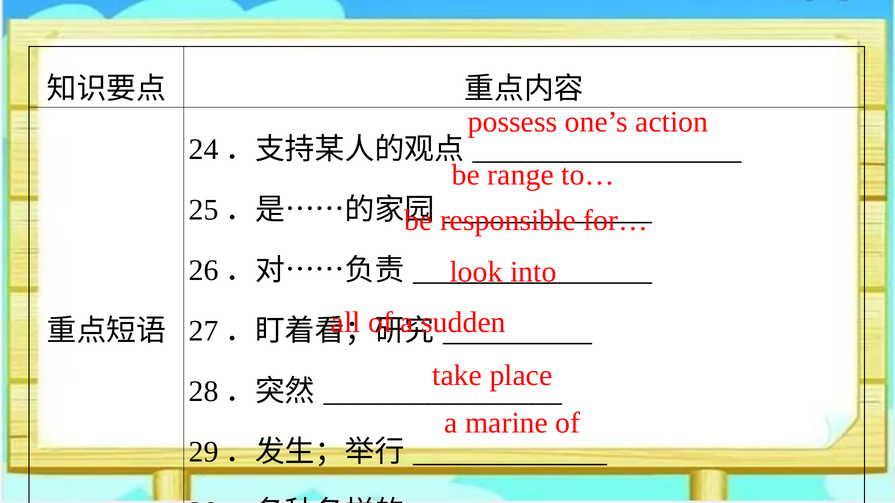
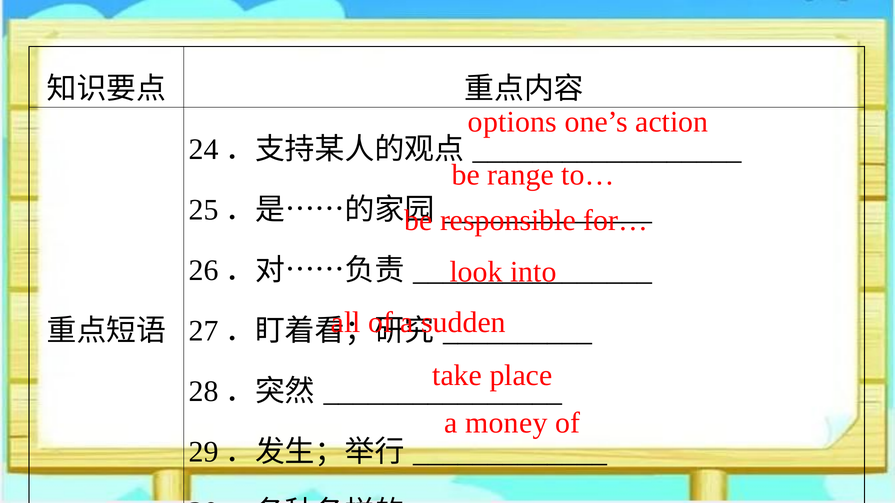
possess: possess -> options (512, 122)
marine: marine -> money (506, 423)
